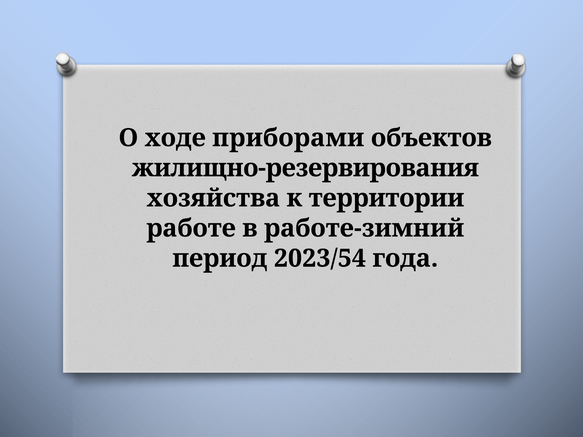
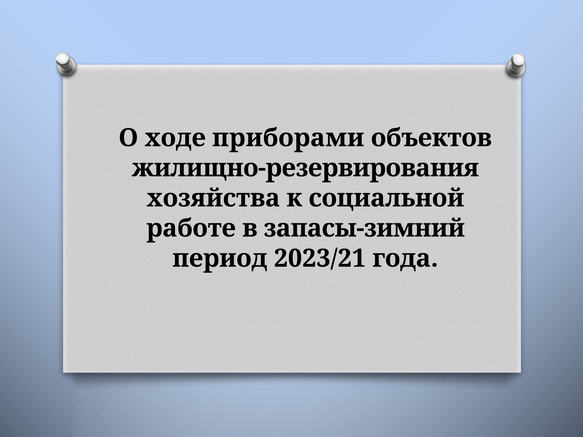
территории: территории -> социальной (386, 198)
работе-зимний: работе-зимний -> запасы-зимний (364, 228)
2023/54: 2023/54 -> 2023/21 (320, 259)
